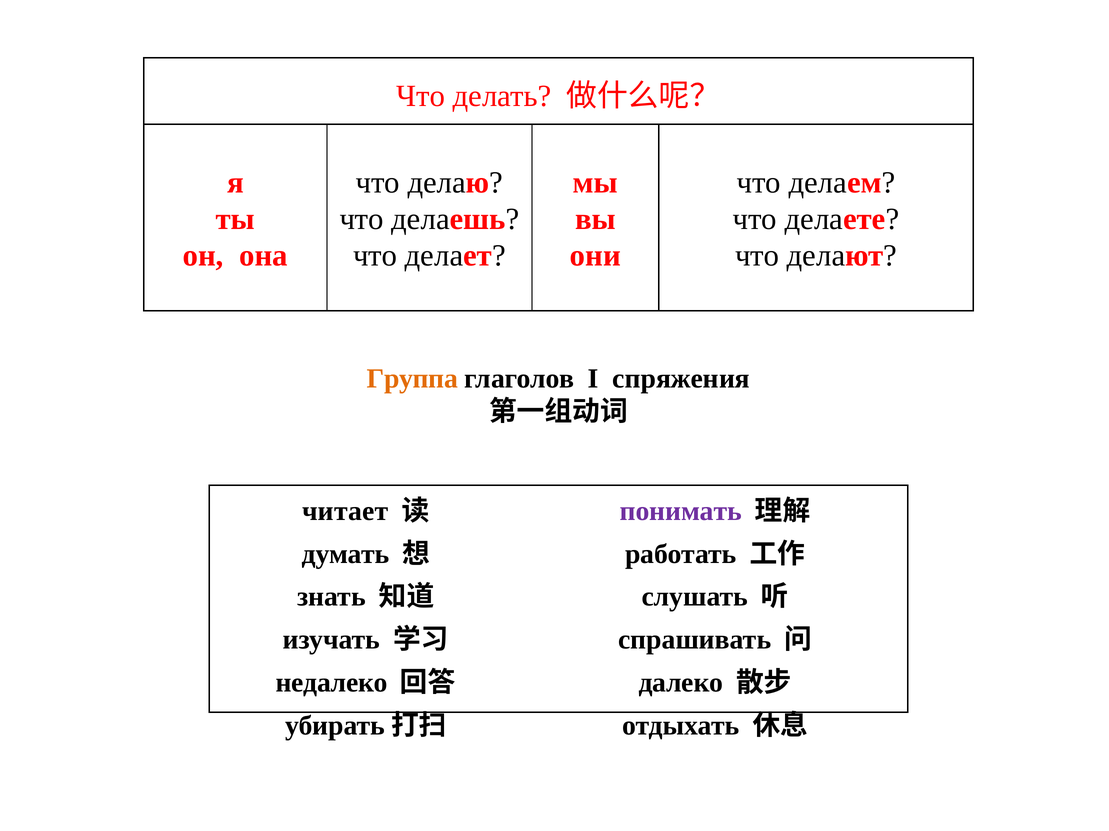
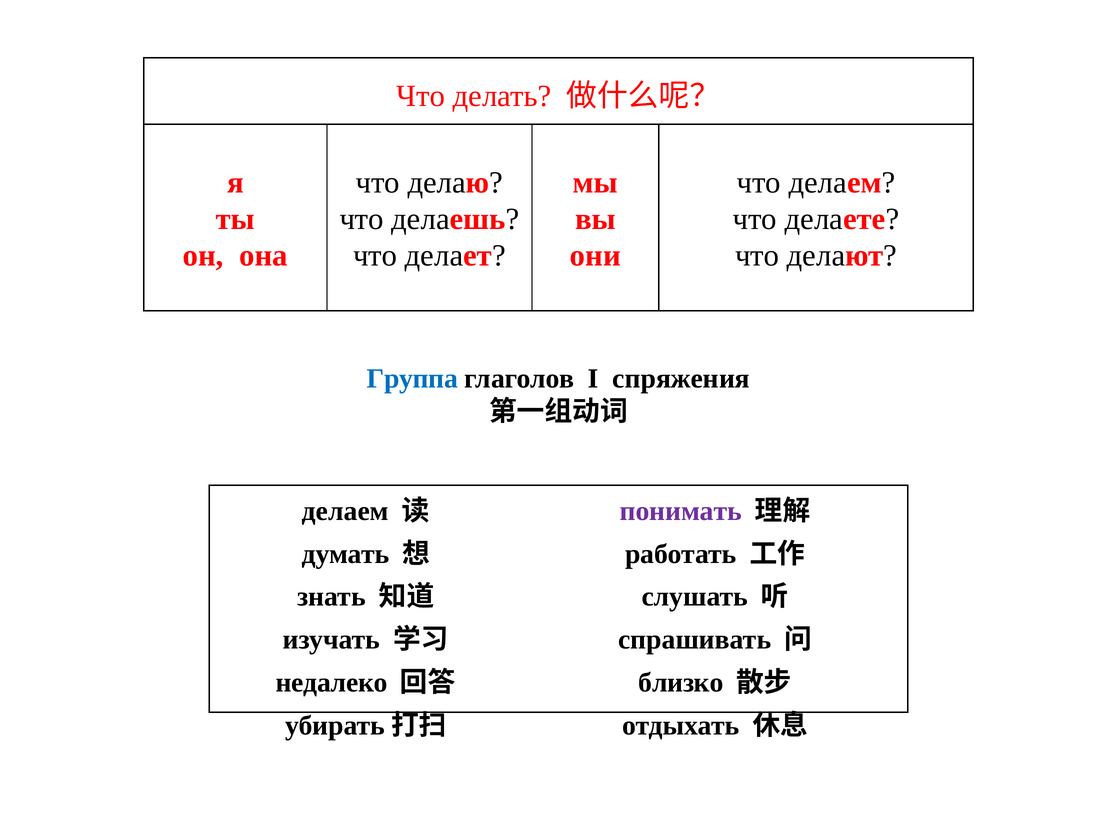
Группа colour: orange -> blue (412, 379)
читает: читает -> делаем (345, 512)
далеко: далеко -> близко (681, 683)
